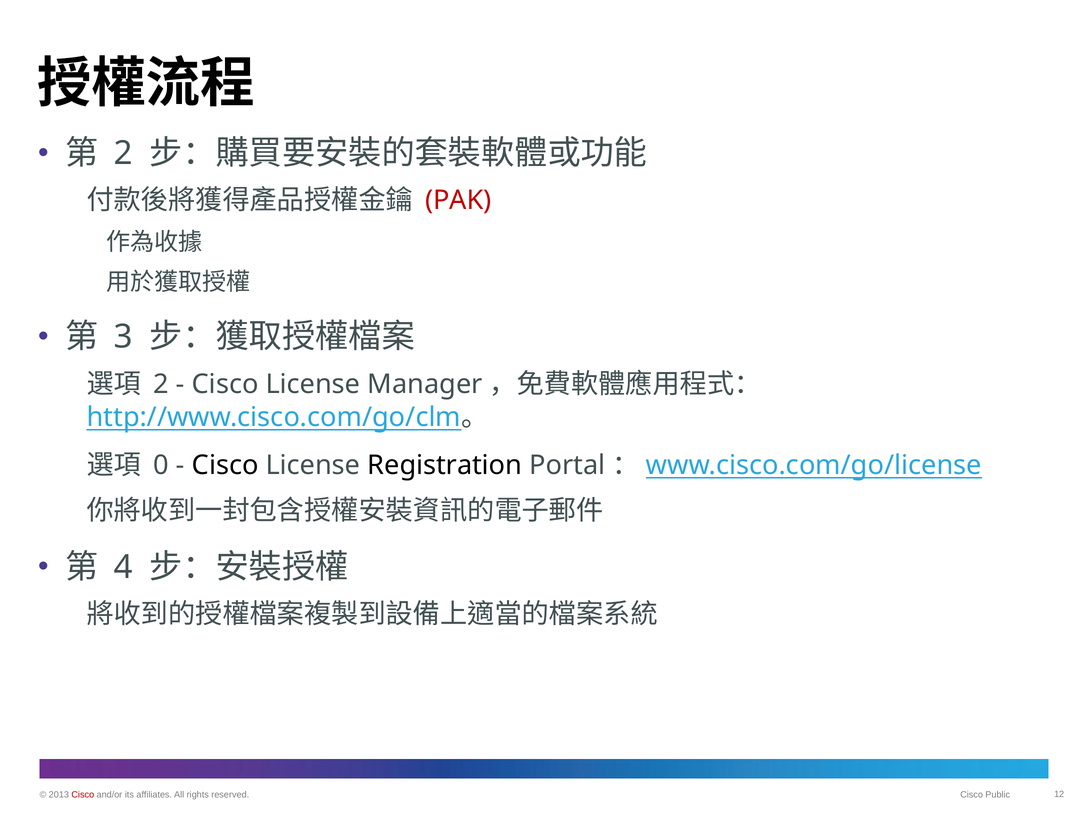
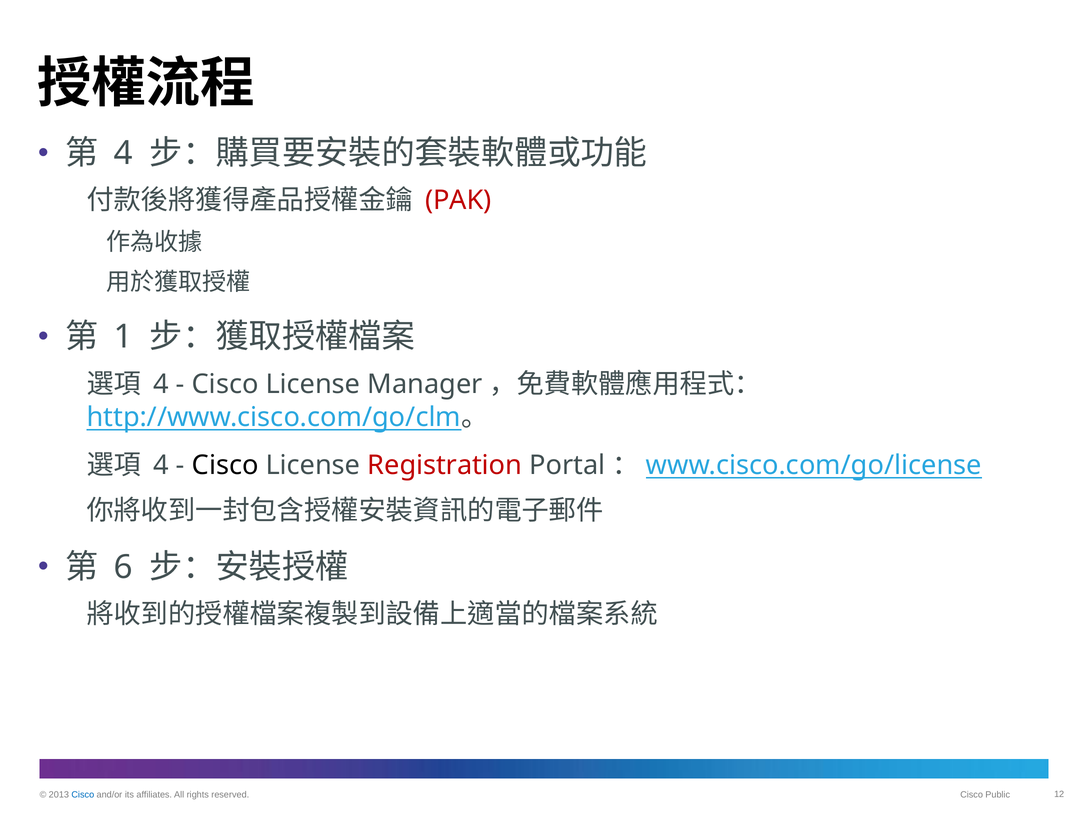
2: 2 -> 4 (123, 153)
3: 3 -> 1 (123, 337)
2: 2 -> 4 (161, 384)
0: 0 -> 4 (161, 465)
Registration colour: black -> red (445, 465)
4: 4 -> 6 (123, 567)
Cisco colour: red -> blue (83, 795)
